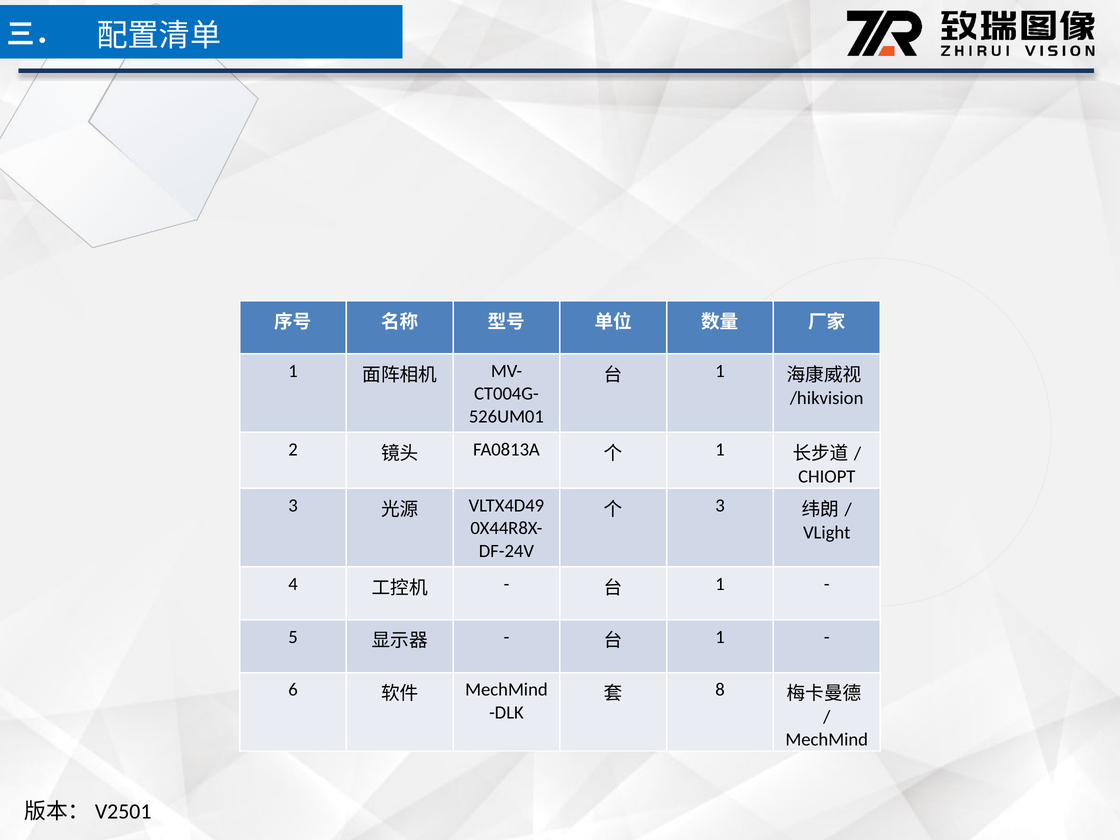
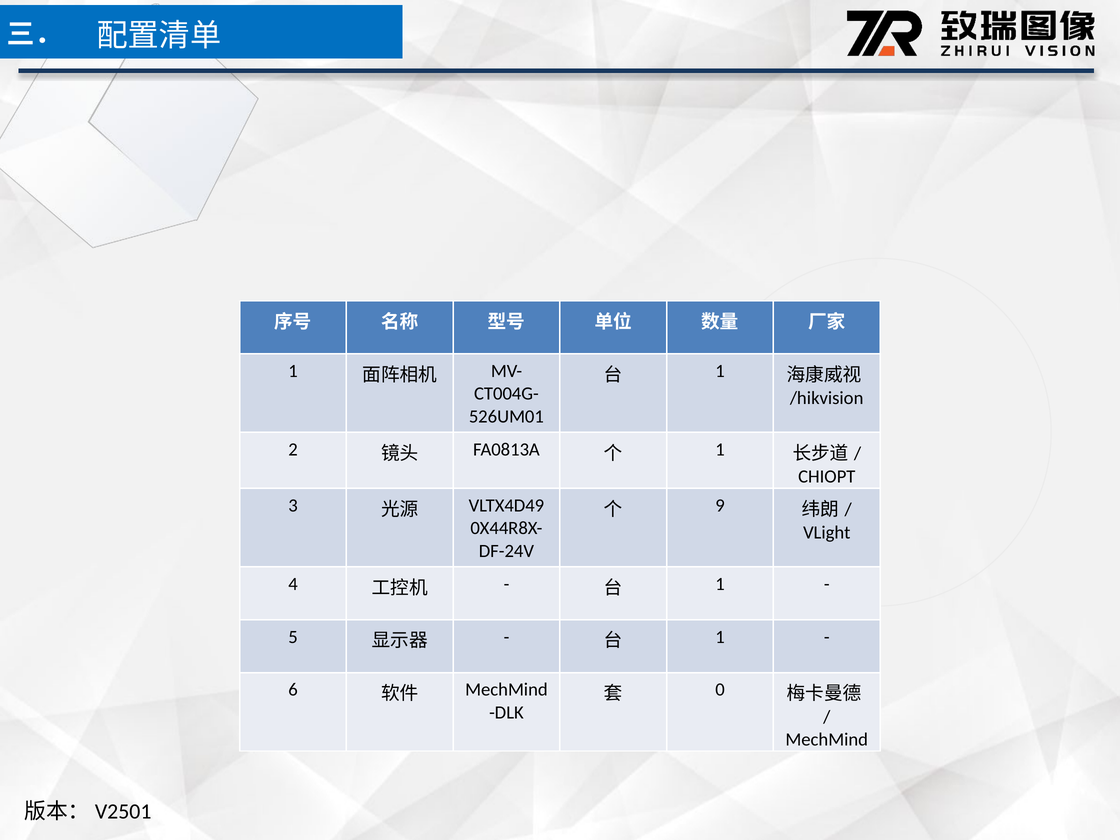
3: 3 -> 9 (720, 506)
8: 8 -> 0 (720, 690)
